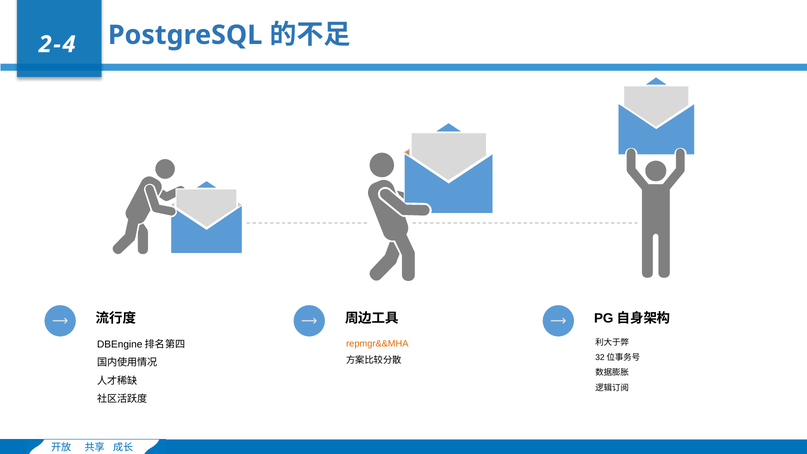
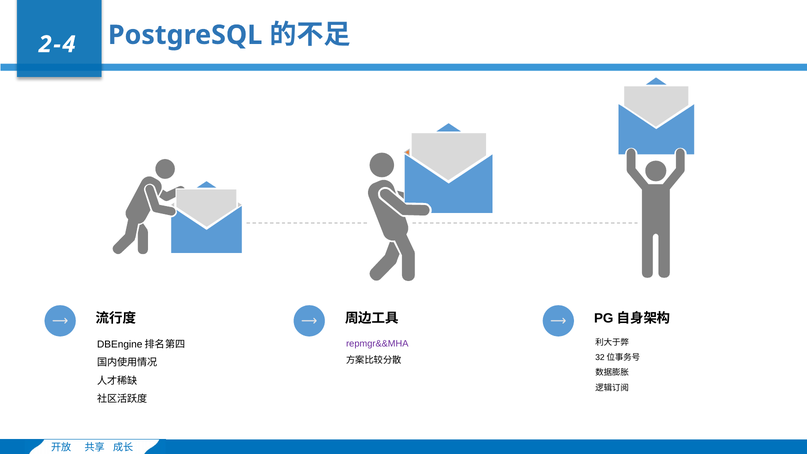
repmgr&&MHA colour: orange -> purple (377, 343)
